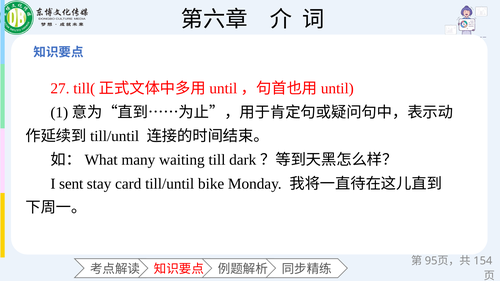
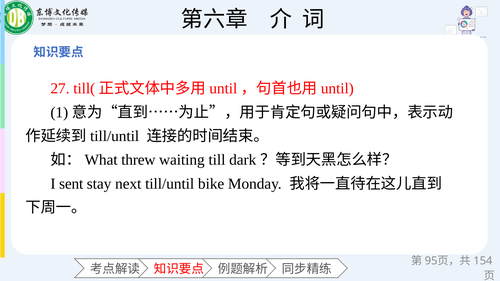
many: many -> threw (138, 160)
card: card -> next (128, 184)
